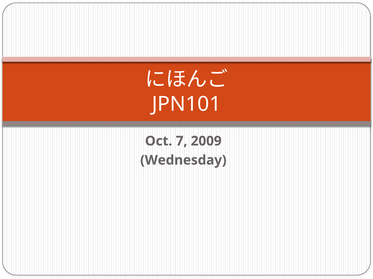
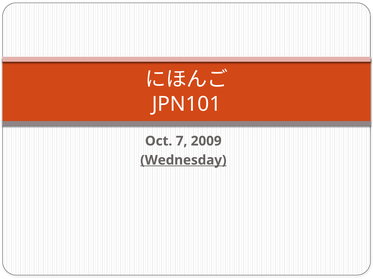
Wednesday underline: none -> present (183, 161)
